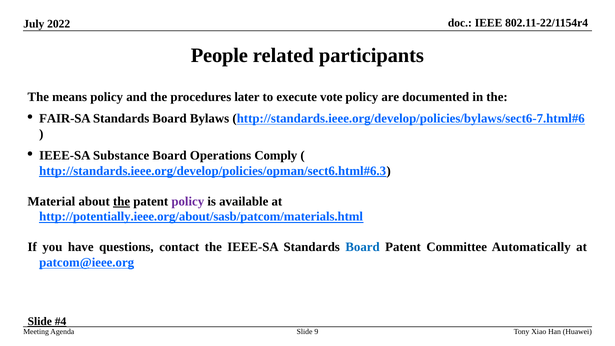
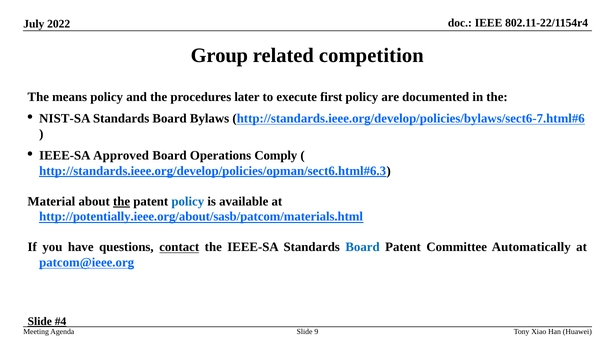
People: People -> Group (219, 55)
participants: participants -> competition (371, 55)
vote: vote -> first (331, 97)
FAIR-SA: FAIR-SA -> NIST-SA (65, 119)
Substance: Substance -> Approved (121, 156)
policy colour: purple -> blue (188, 201)
contact underline: none -> present (179, 247)
